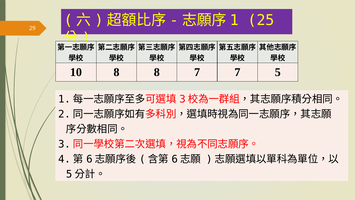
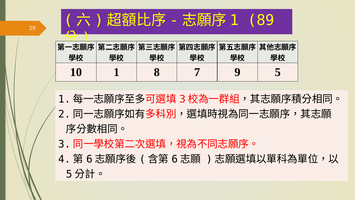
25: 25 -> 89 (261, 20)
10 8: 8 -> 1 (116, 72)
7 7: 7 -> 9 (237, 72)
